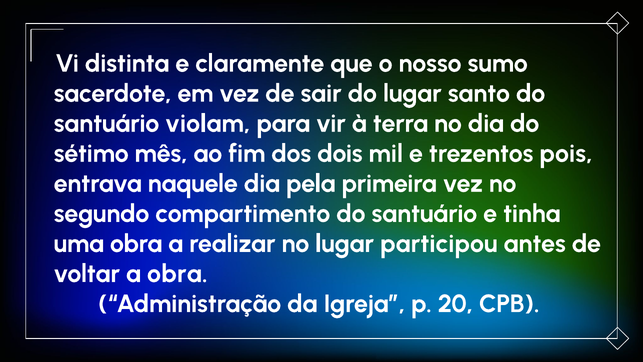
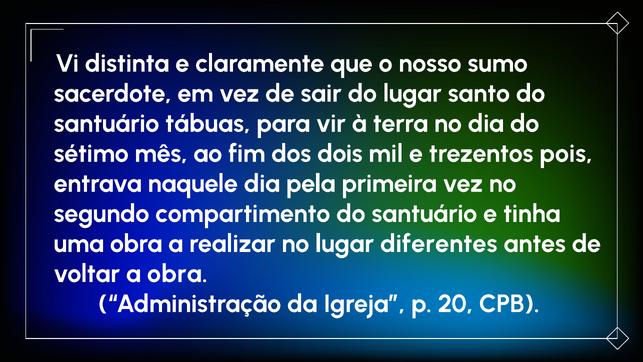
violam: violam -> tábuas (208, 123)
participou: participou -> diferentes (439, 244)
